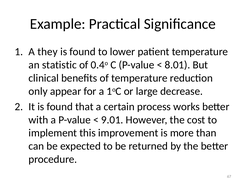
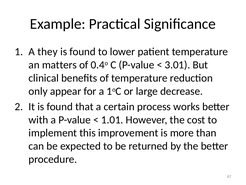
statistic: statistic -> matters (59, 65)
8.01: 8.01 -> 3.01 (177, 65)
9.01: 9.01 -> 1.01 (112, 119)
